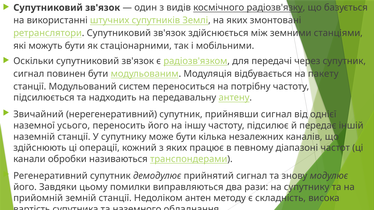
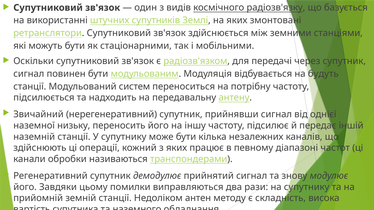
пакету: пакету -> будуть (323, 74)
усього: усього -> низьку (74, 126)
